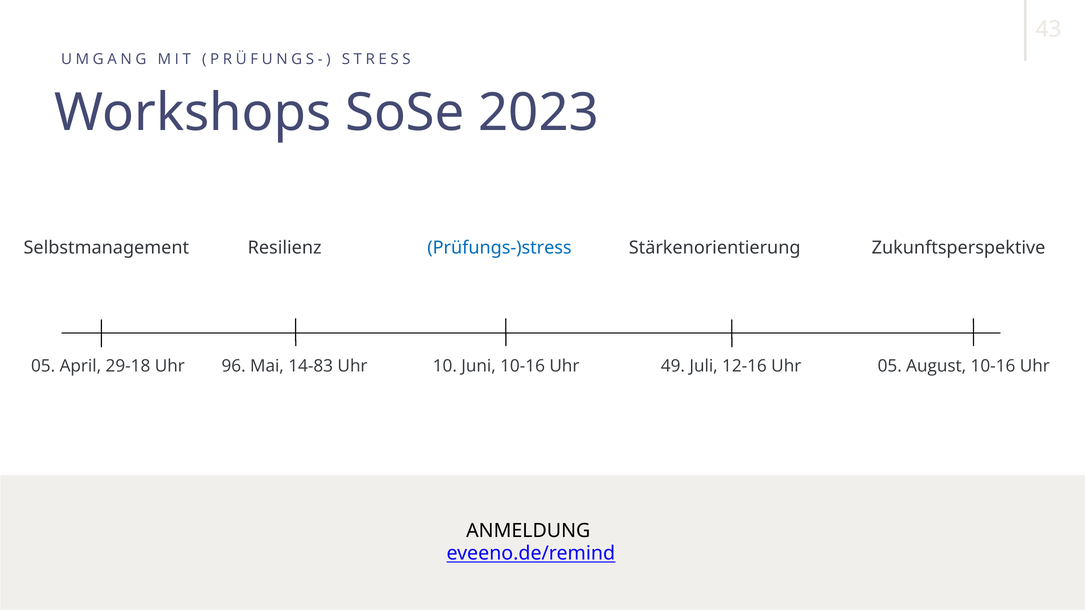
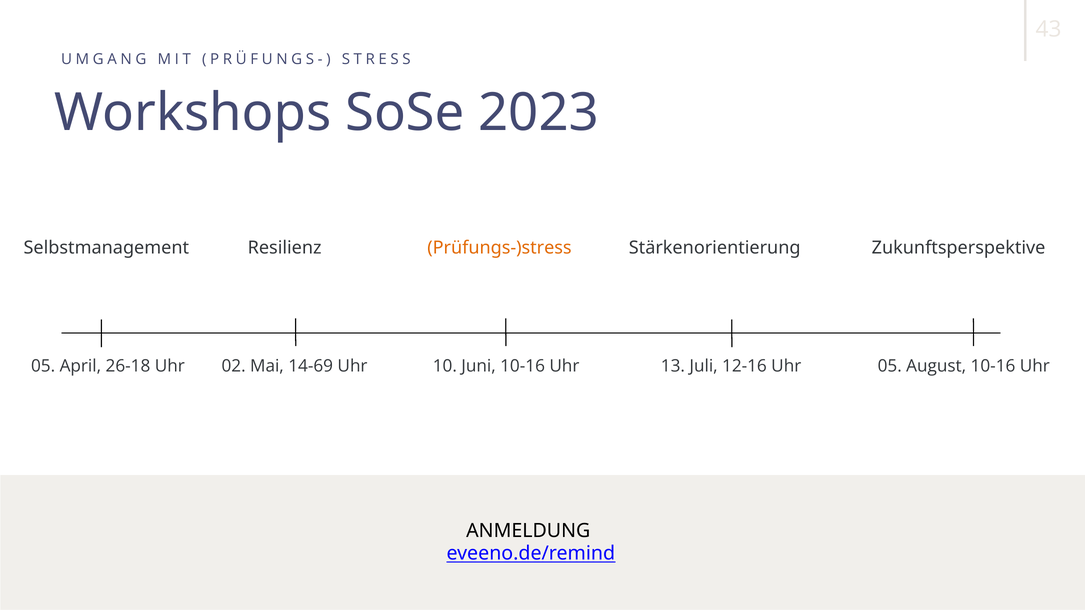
Prüfungs-)stress colour: blue -> orange (499, 248)
29-18: 29-18 -> 26-18 (128, 366)
96: 96 -> 02 (234, 366)
14-83: 14-83 -> 14-69 (311, 366)
49: 49 -> 13 (673, 366)
